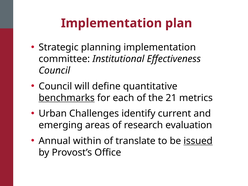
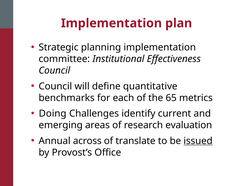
benchmarks underline: present -> none (67, 98)
21: 21 -> 65 (171, 98)
Urban: Urban -> Doing (53, 114)
within: within -> across (87, 141)
